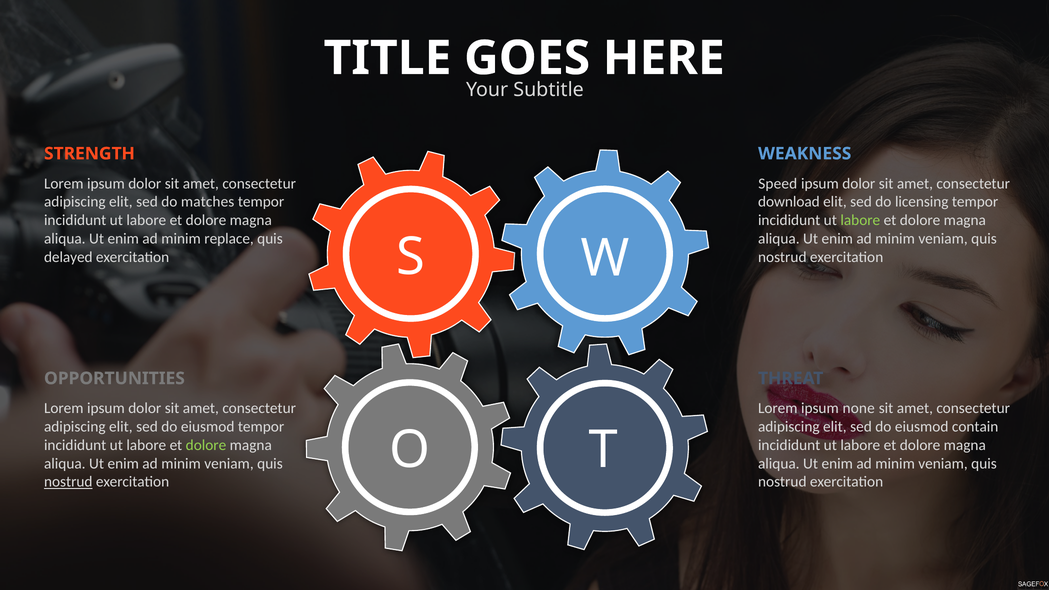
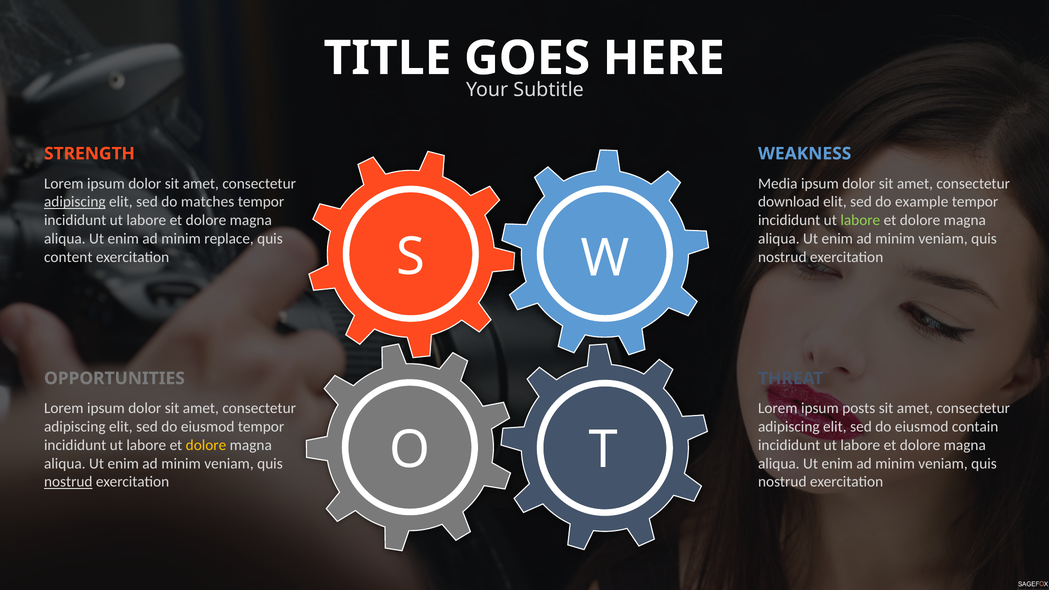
Speed: Speed -> Media (778, 184)
adipiscing underline: none -> present (75, 202)
licensing: licensing -> example (922, 202)
delayed: delayed -> content (68, 257)
none: none -> posts (859, 408)
dolore colour: light green -> yellow (206, 445)
